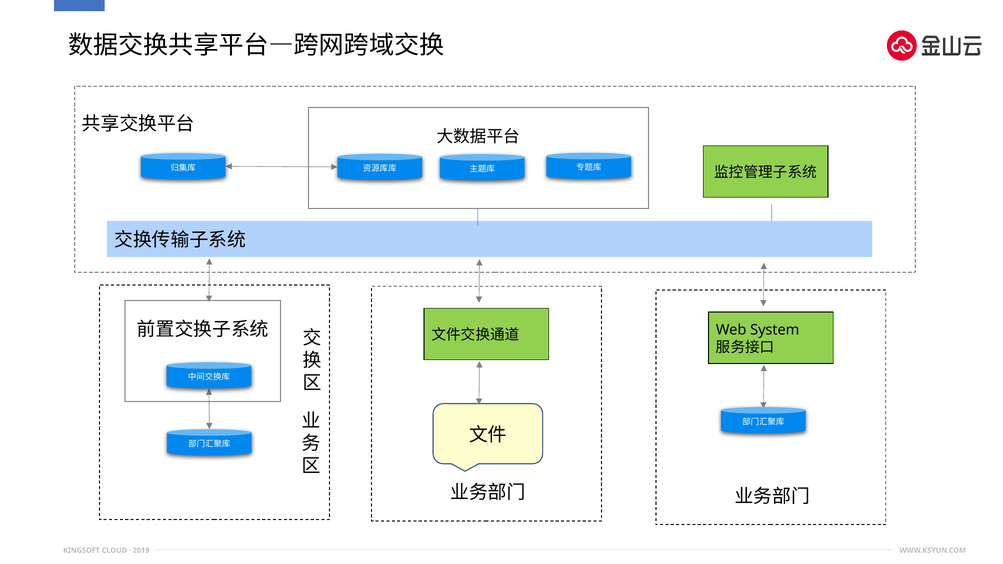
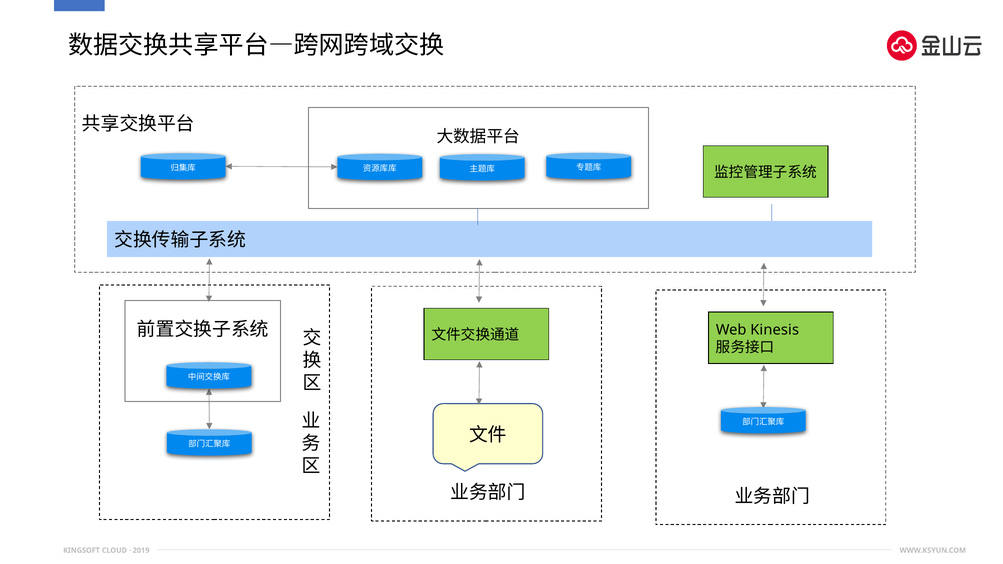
System: System -> Kinesis (775, 330)
